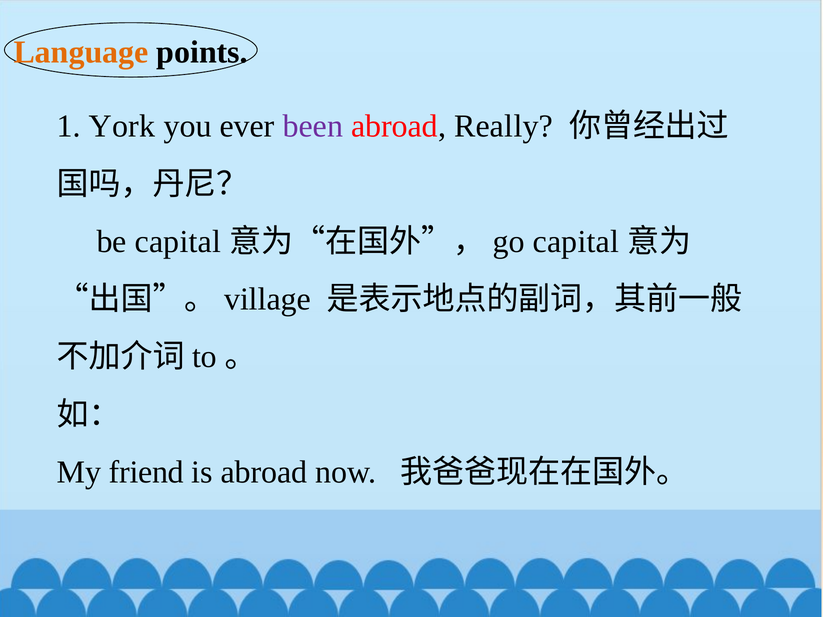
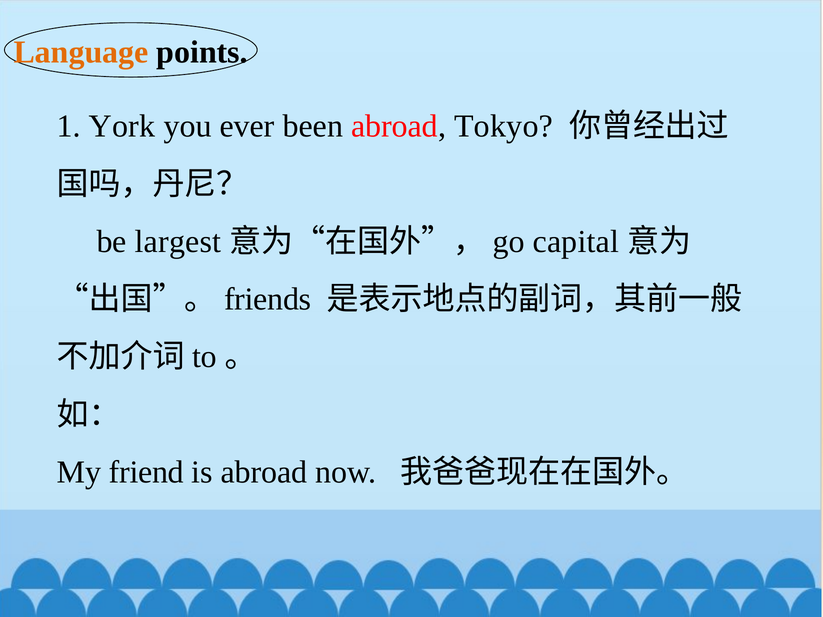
been colour: purple -> black (313, 126)
Really: Really -> Tokyo (504, 126)
be capital: capital -> largest (178, 242)
village: village -> friends (268, 299)
